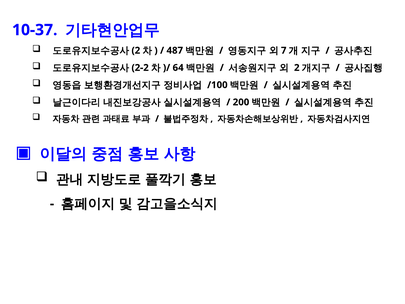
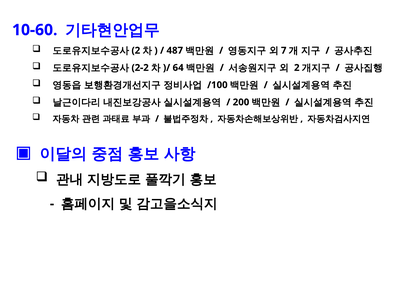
10-37: 10-37 -> 10-60 (35, 30)
